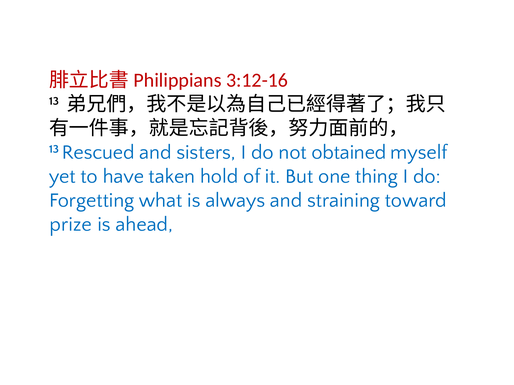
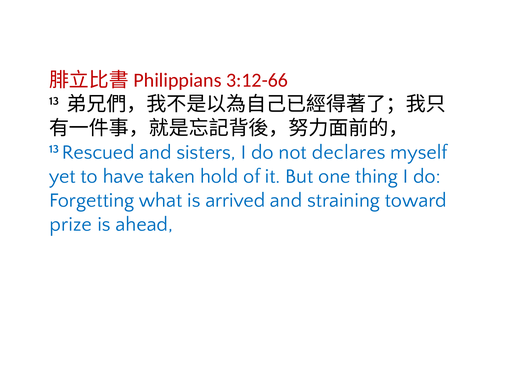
3:12-16: 3:12-16 -> 3:12-66 (257, 80)
obtained: obtained -> declares (349, 152)
always: always -> arrived (235, 200)
